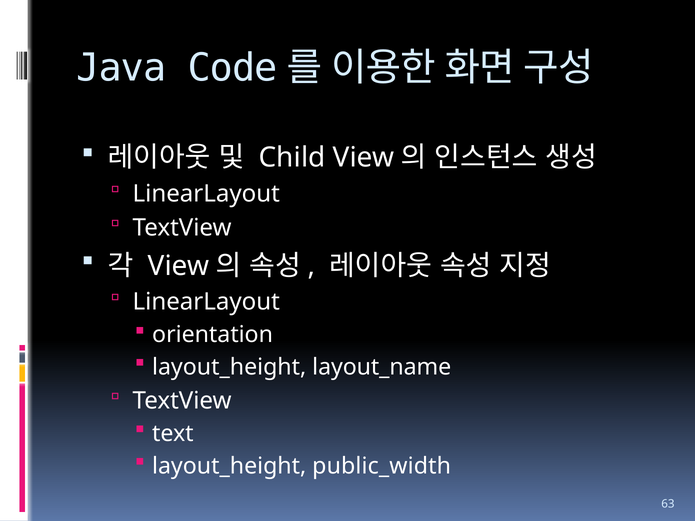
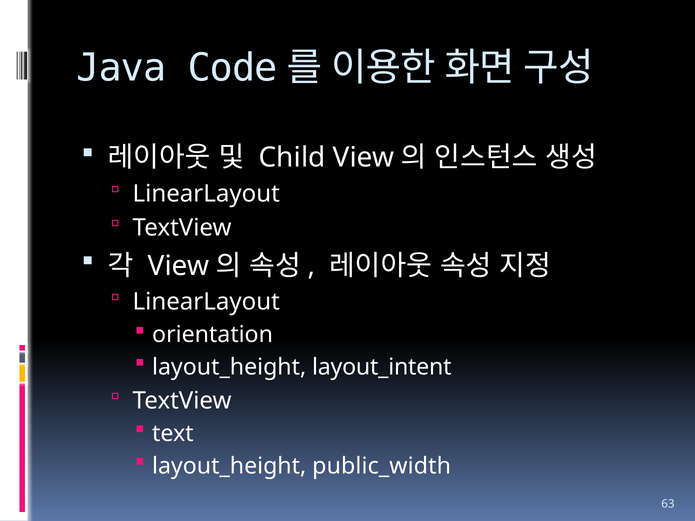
layout_name: layout_name -> layout_intent (382, 367)
